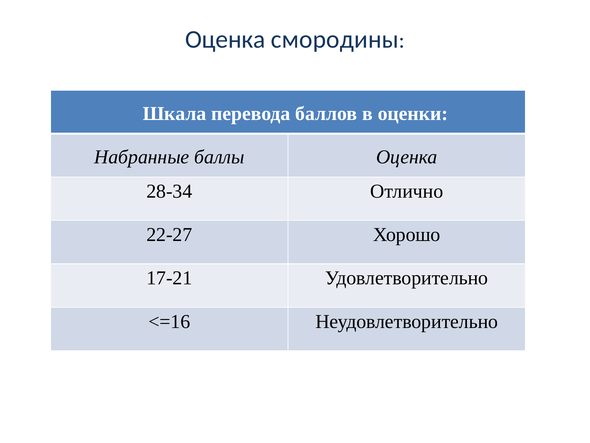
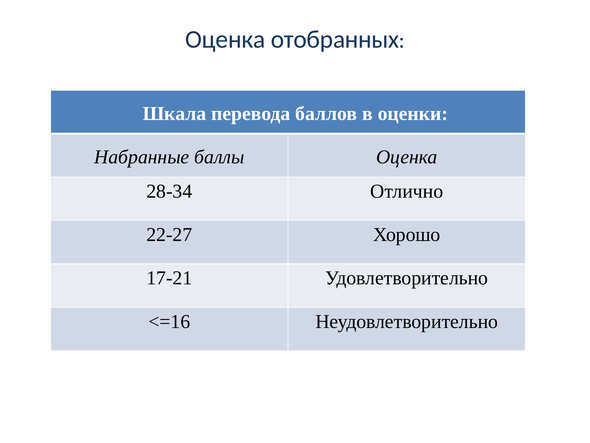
смородины: смородины -> отобранных (335, 39)
